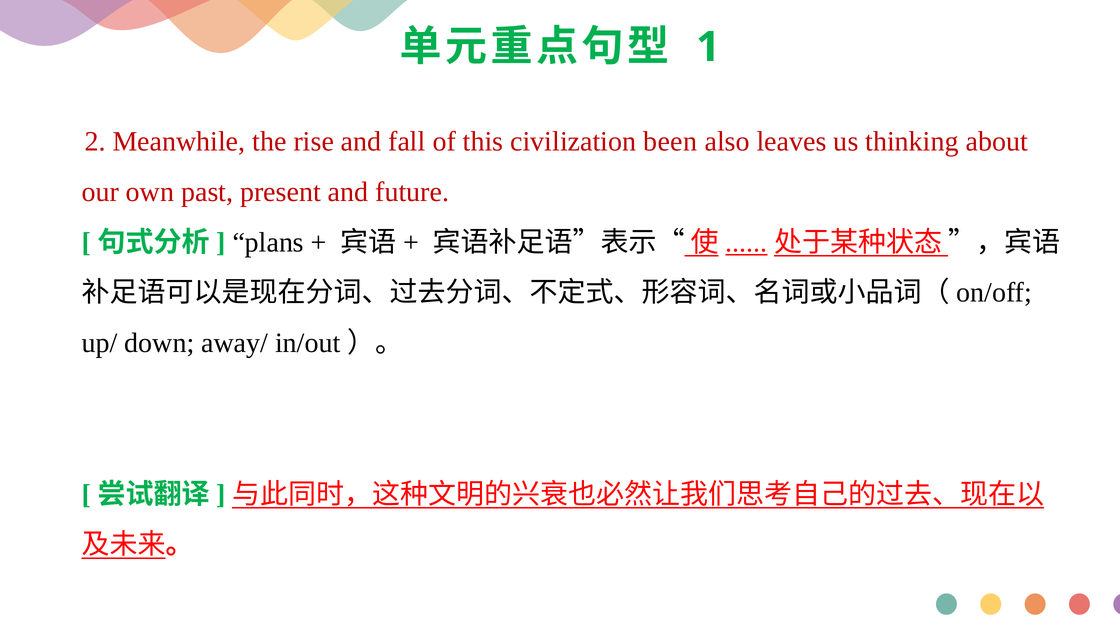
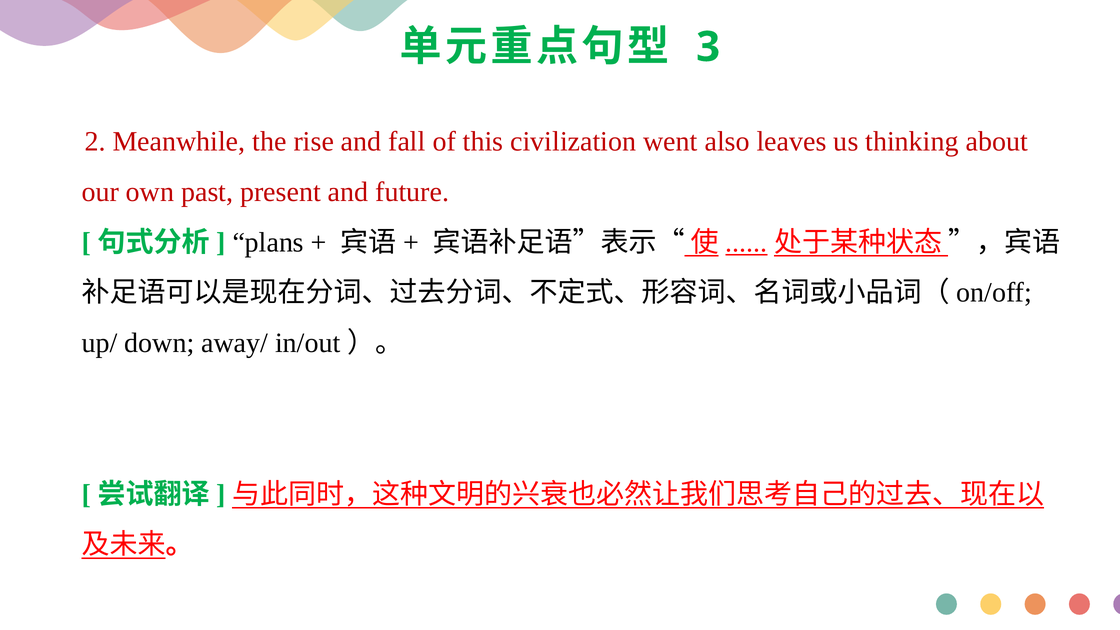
1: 1 -> 3 (708, 47)
been: been -> went (670, 141)
